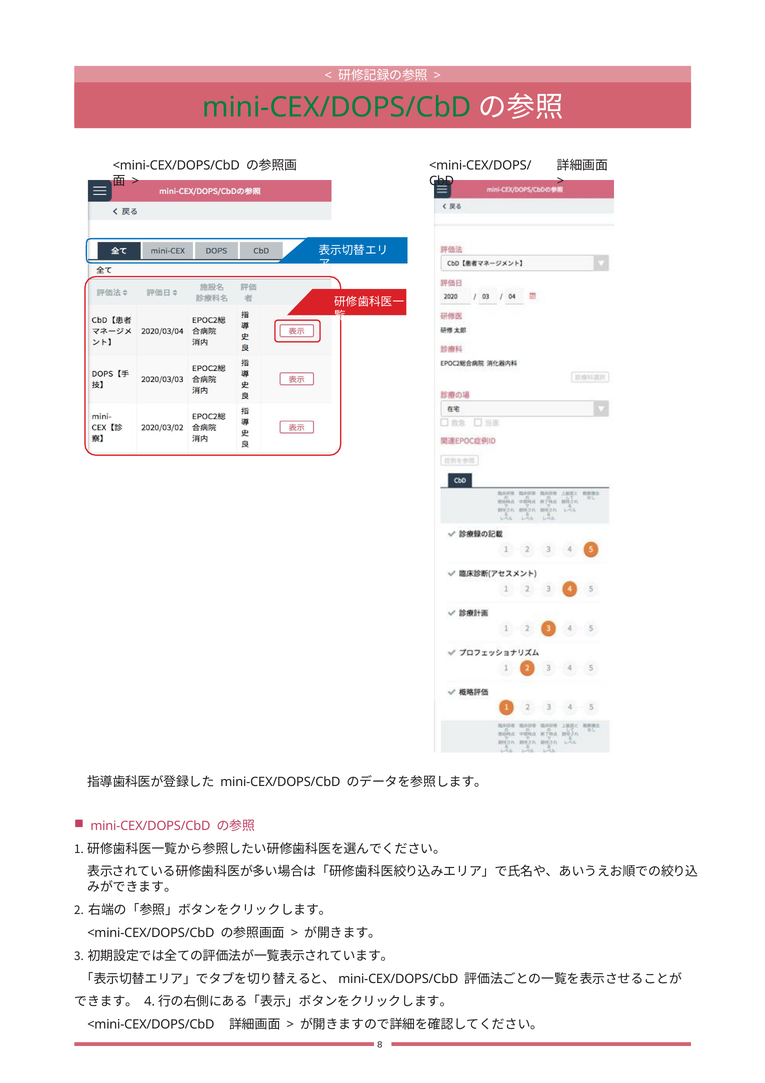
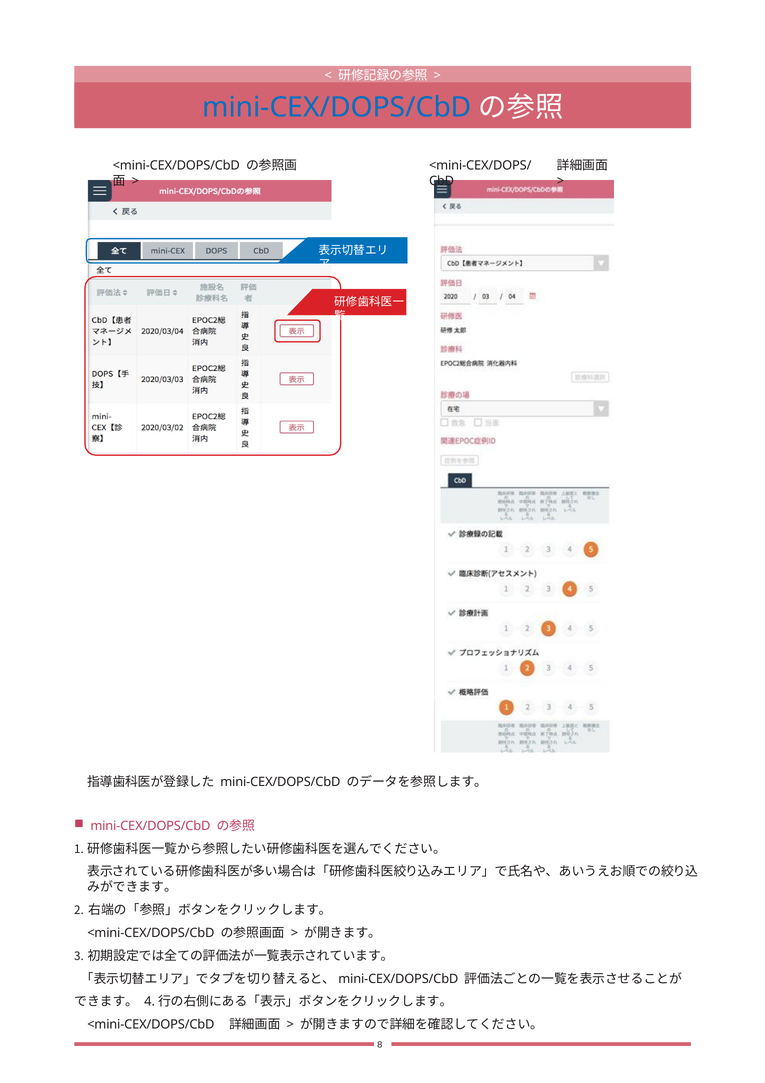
mini-CEX/DOPS/CbD colour: green -> blue (337, 107)
